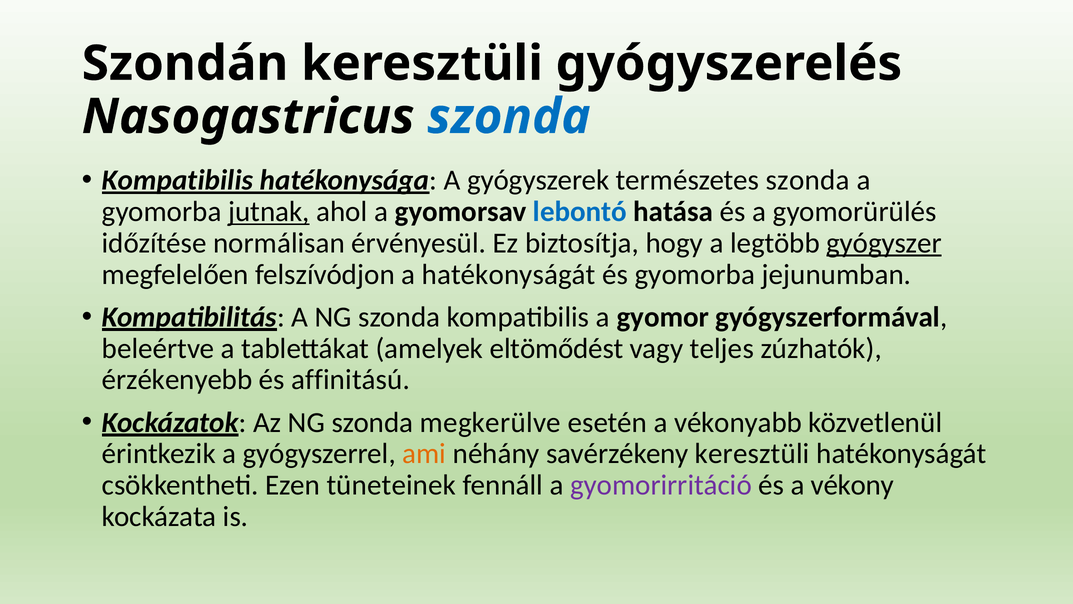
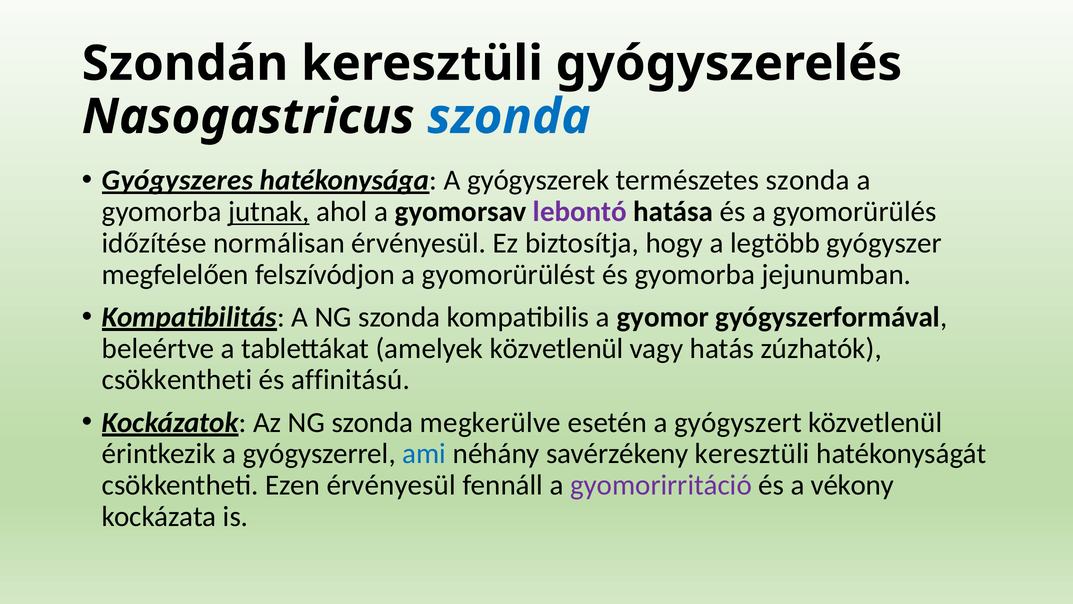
Kompatibilis: Kompatibilis -> Gyógyszeres (178, 180)
lebontó colour: blue -> purple (580, 212)
gyógyszer underline: present -> none (884, 243)
a hatékonyságát: hatékonyságát -> gyomorürülést (509, 274)
amelyek eltömődést: eltömődést -> közvetlenül (557, 348)
teljes: teljes -> hatás (722, 348)
érzékenyebb: érzékenyebb -> csökkentheti (177, 380)
vékonyabb: vékonyabb -> gyógyszert (738, 422)
ami colour: orange -> blue (424, 453)
Ezen tüneteinek: tüneteinek -> érvényesül (391, 485)
